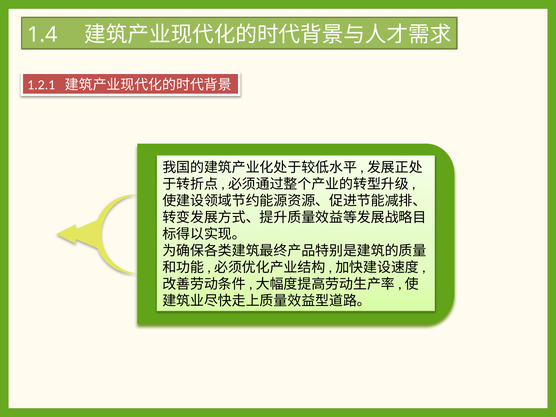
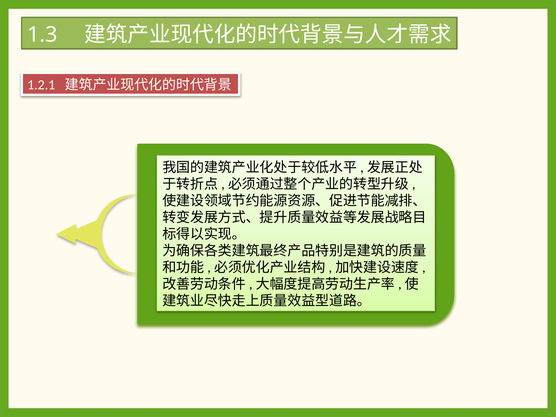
1.4: 1.4 -> 1.3 (42, 35)
